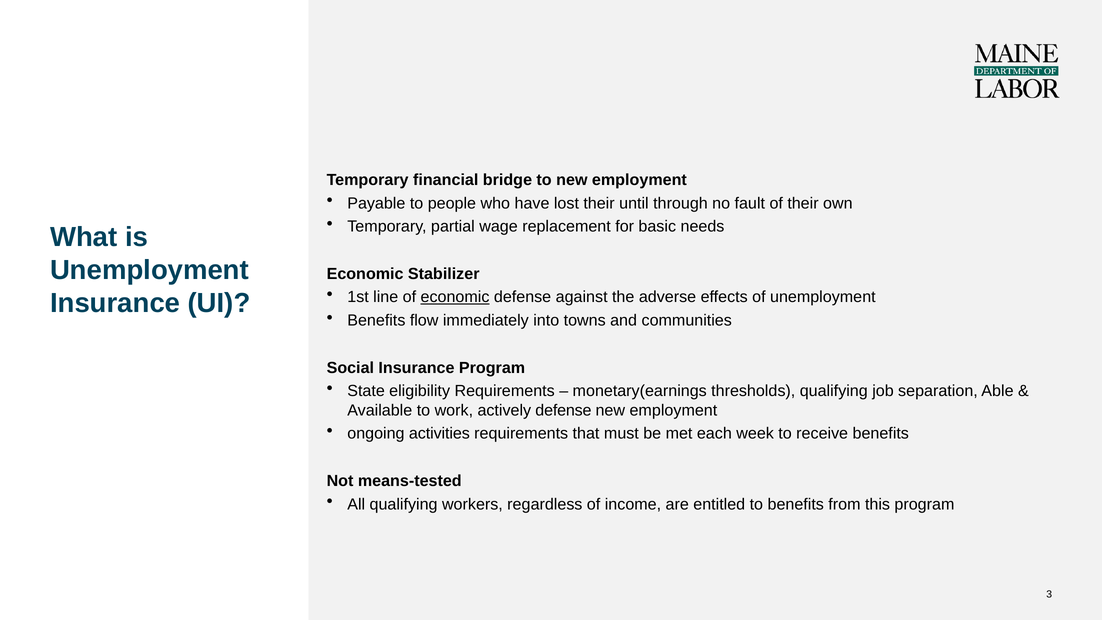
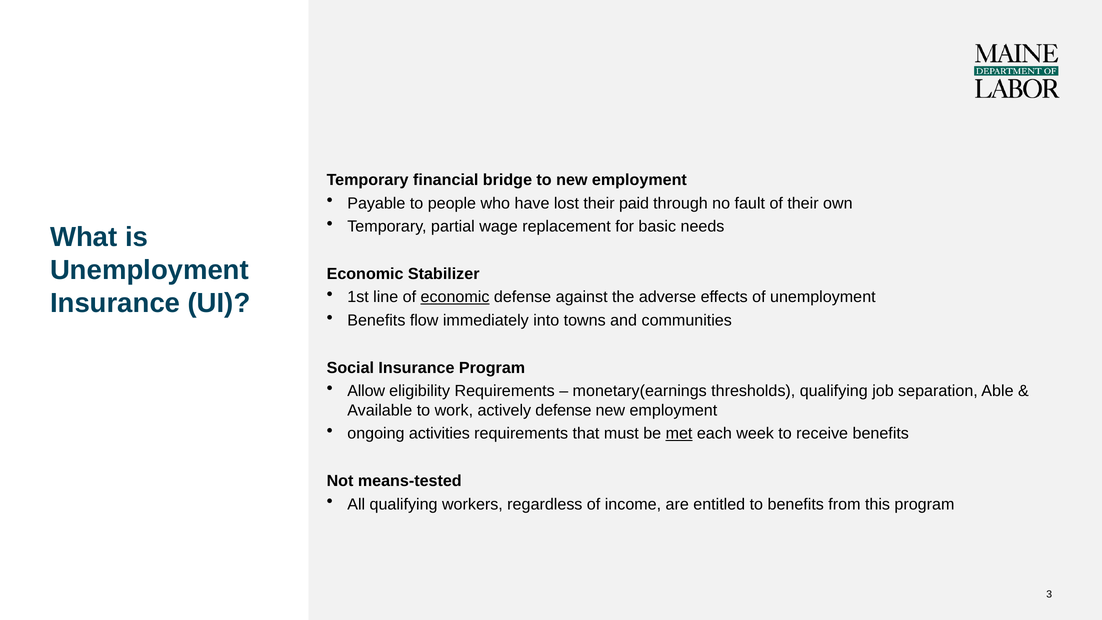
until: until -> paid (634, 203)
State: State -> Allow (366, 391)
met underline: none -> present (679, 434)
